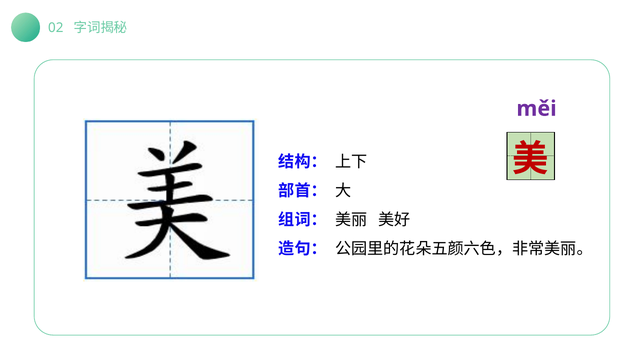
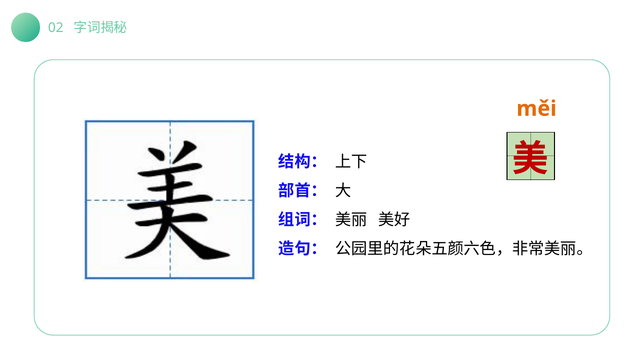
měi colour: purple -> orange (537, 109)
